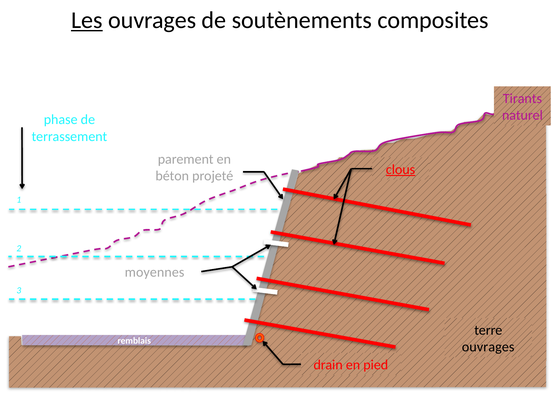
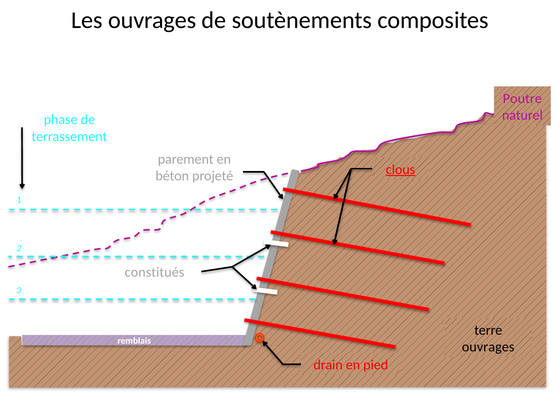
Les underline: present -> none (87, 20)
Tirants: Tirants -> Poutre (522, 99)
moyennes: moyennes -> constitués (155, 272)
